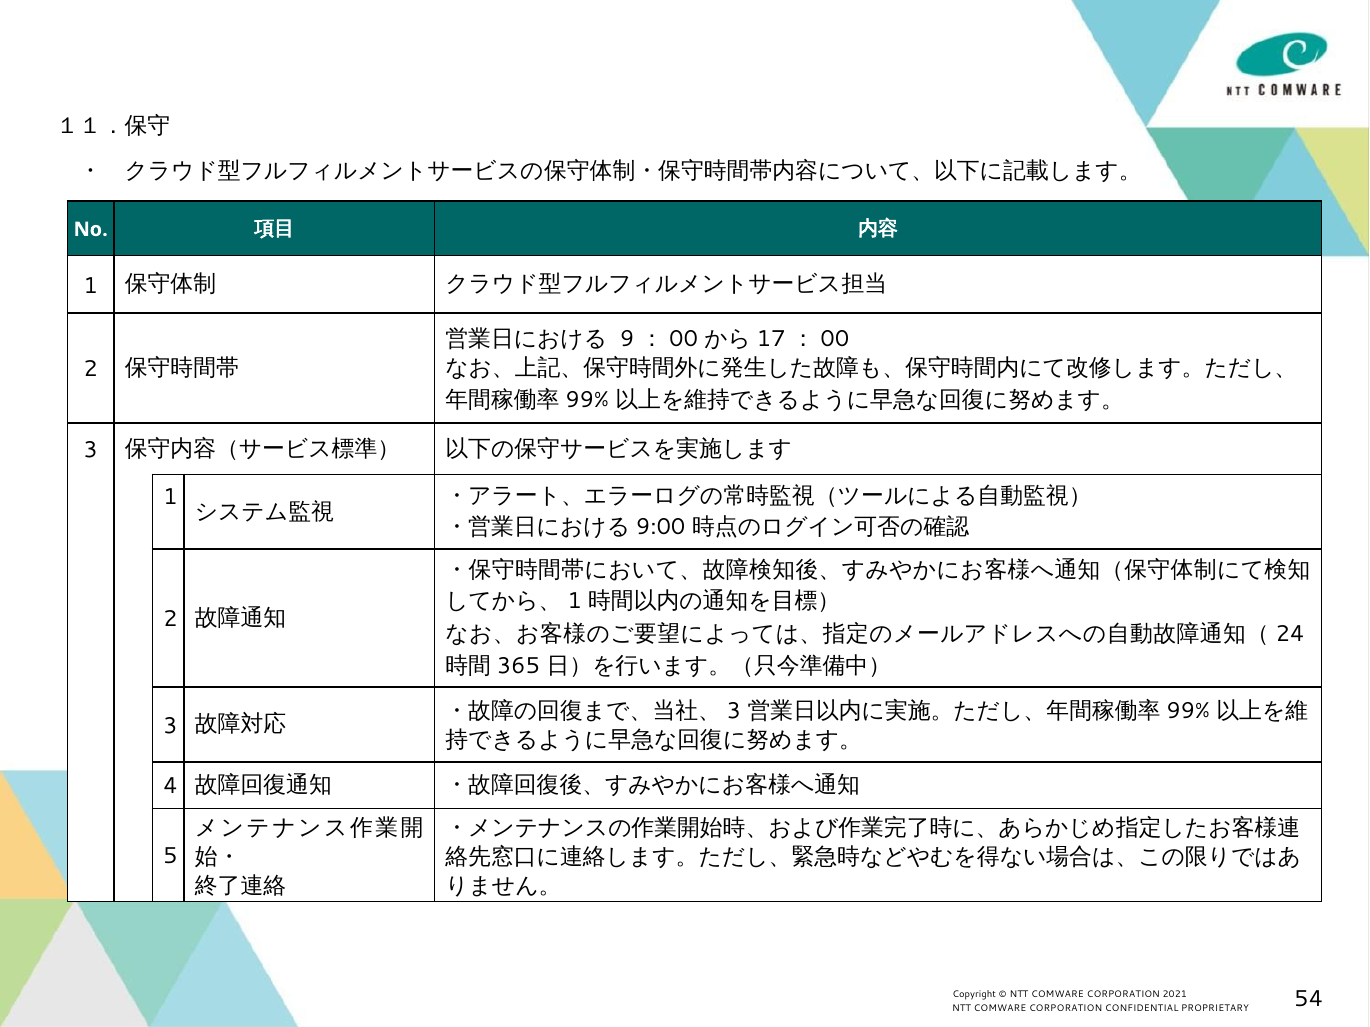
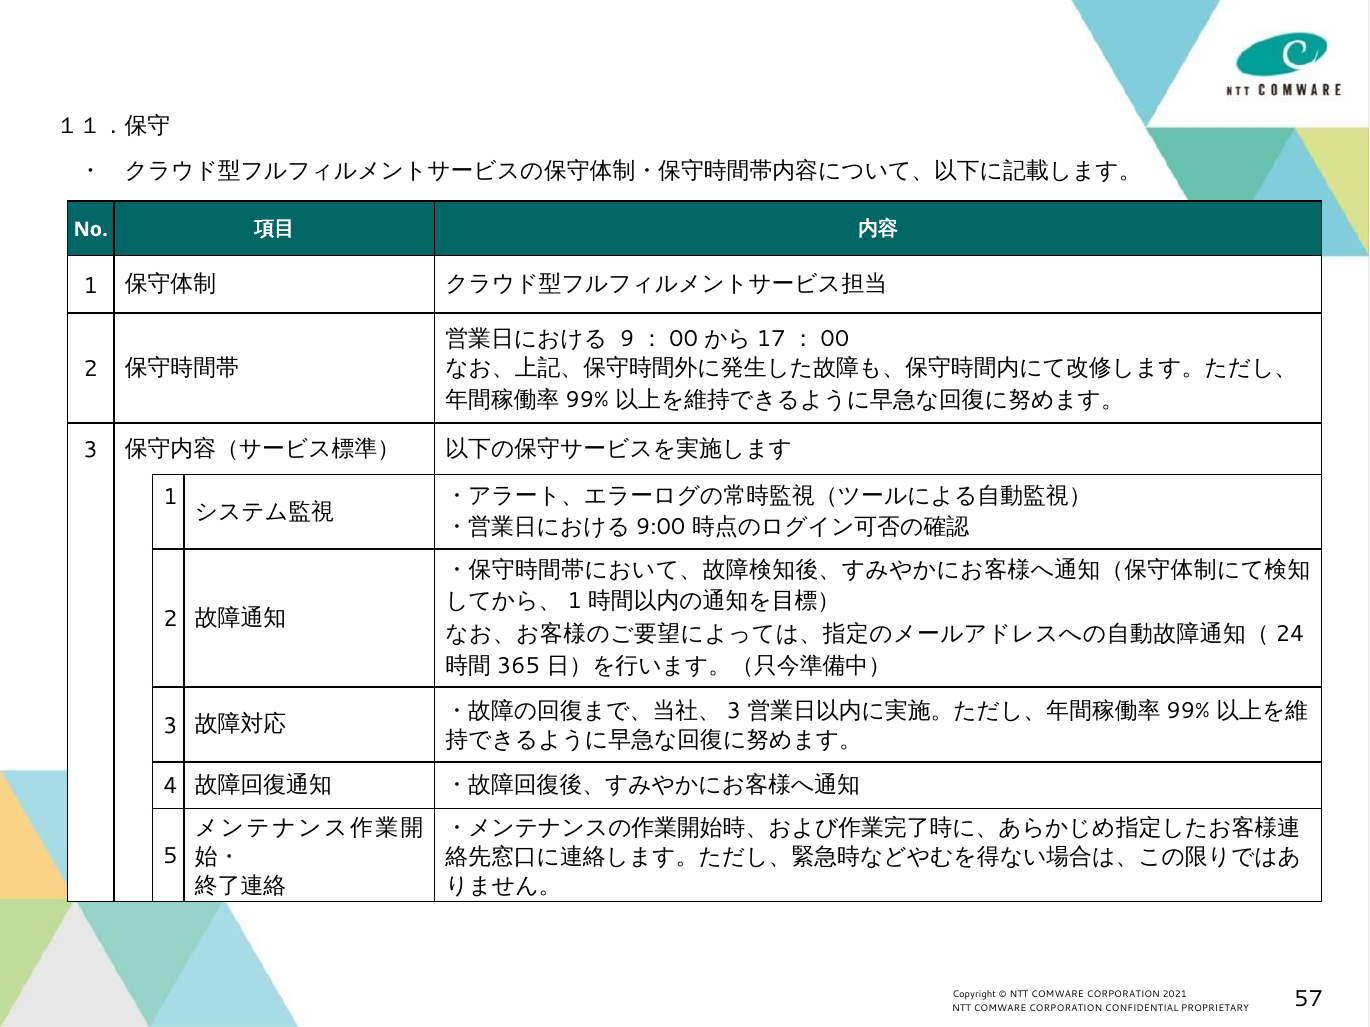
54: 54 -> 57 (1309, 999)
